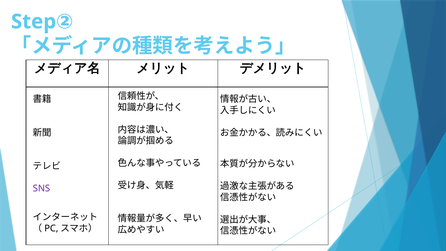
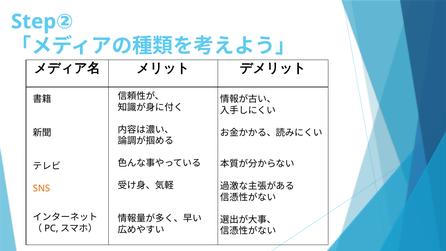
SNS colour: purple -> orange (41, 188)
